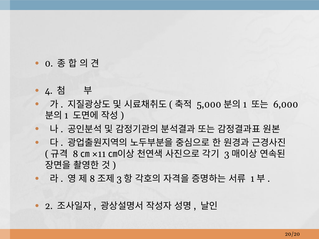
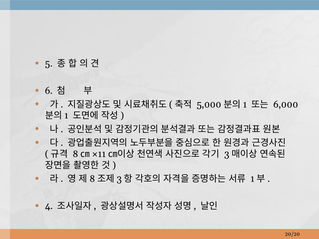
0: 0 -> 5 (49, 64)
4: 4 -> 6 (49, 91)
2: 2 -> 4 (49, 206)
